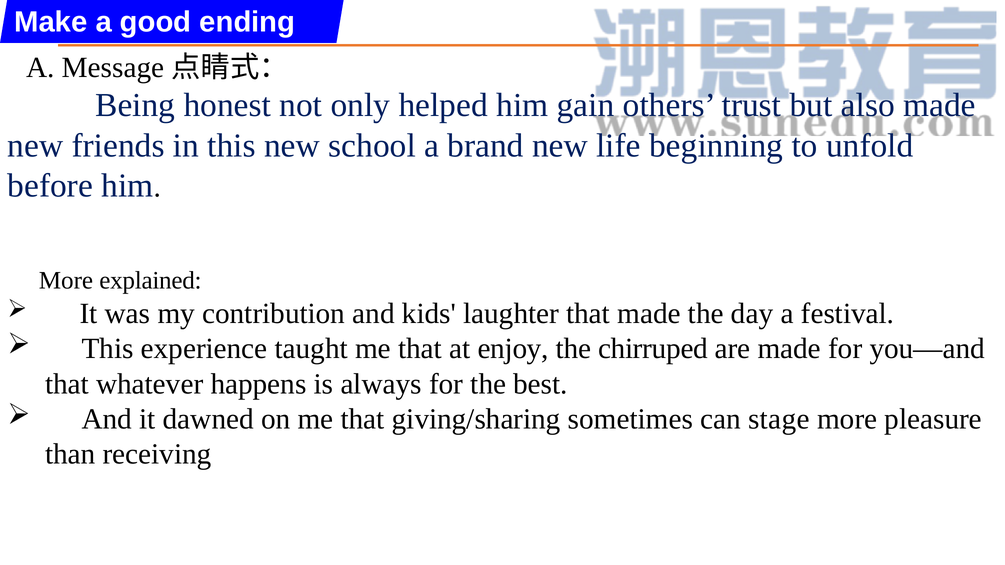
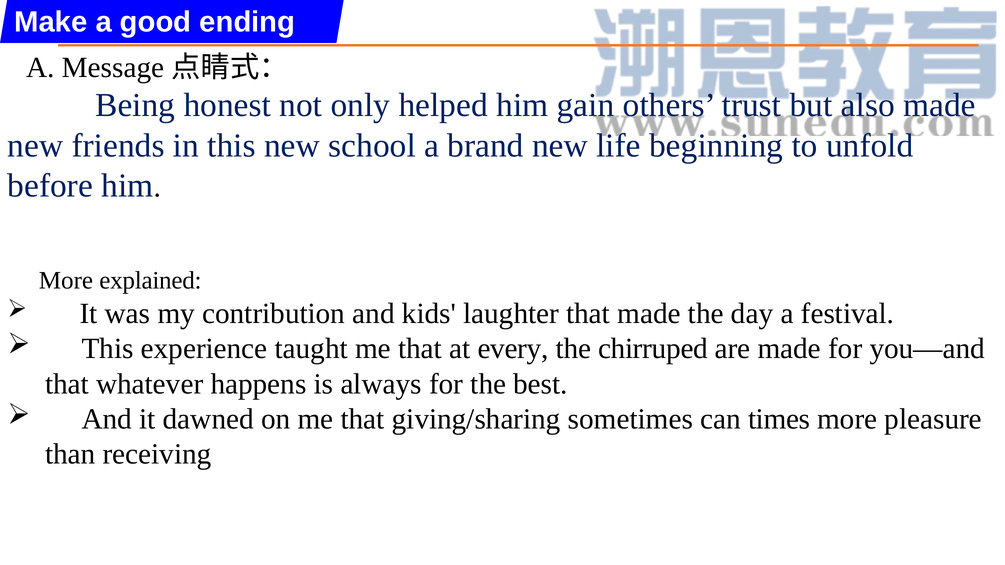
enjoy: enjoy -> every (513, 349)
stage: stage -> times (779, 419)
